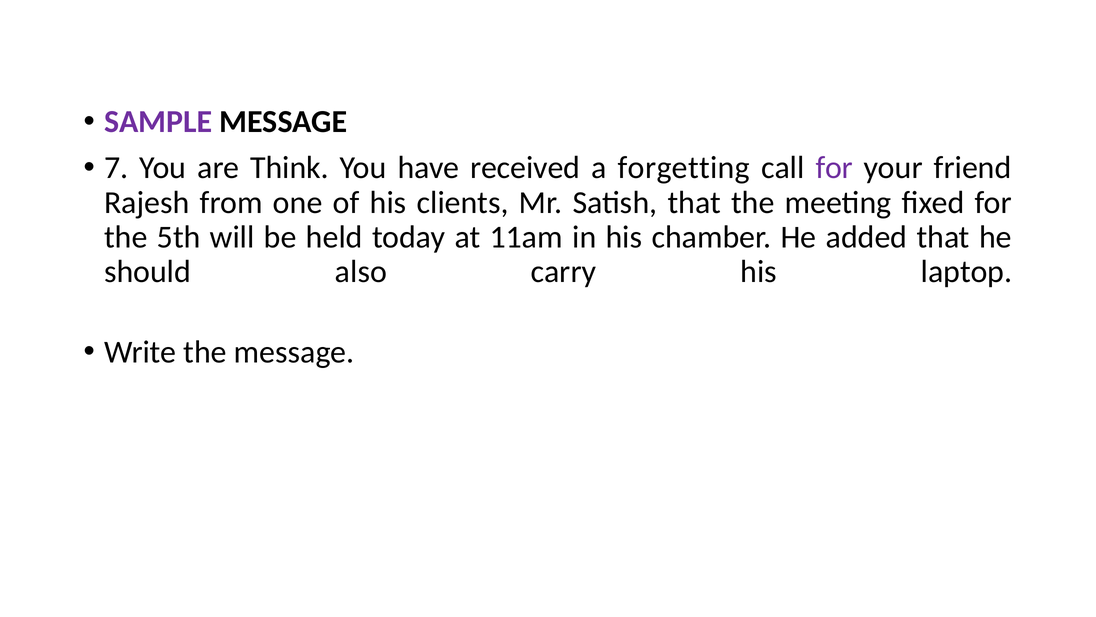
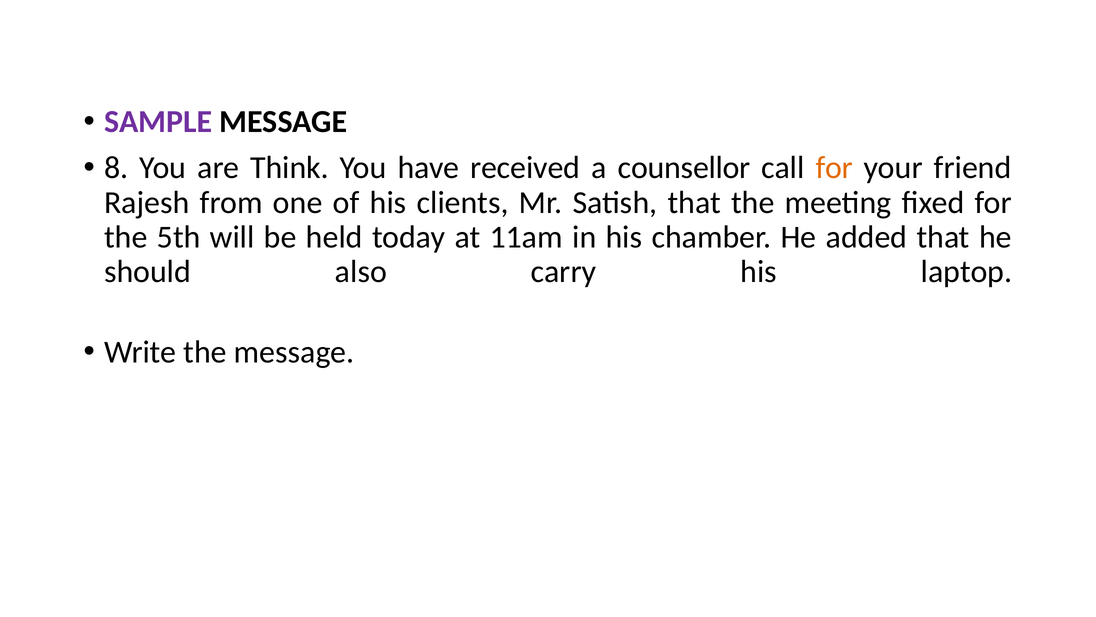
7: 7 -> 8 (116, 168)
forgetting: forgetting -> counsellor (684, 168)
for colour: purple -> orange (834, 168)
